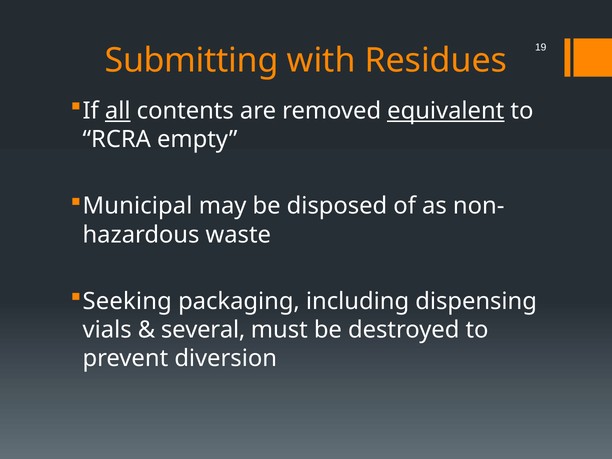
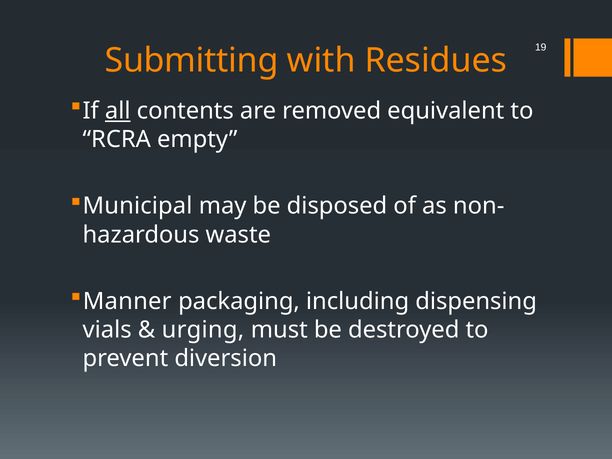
equivalent underline: present -> none (446, 111)
Seeking: Seeking -> Manner (127, 301)
several: several -> urging (203, 330)
